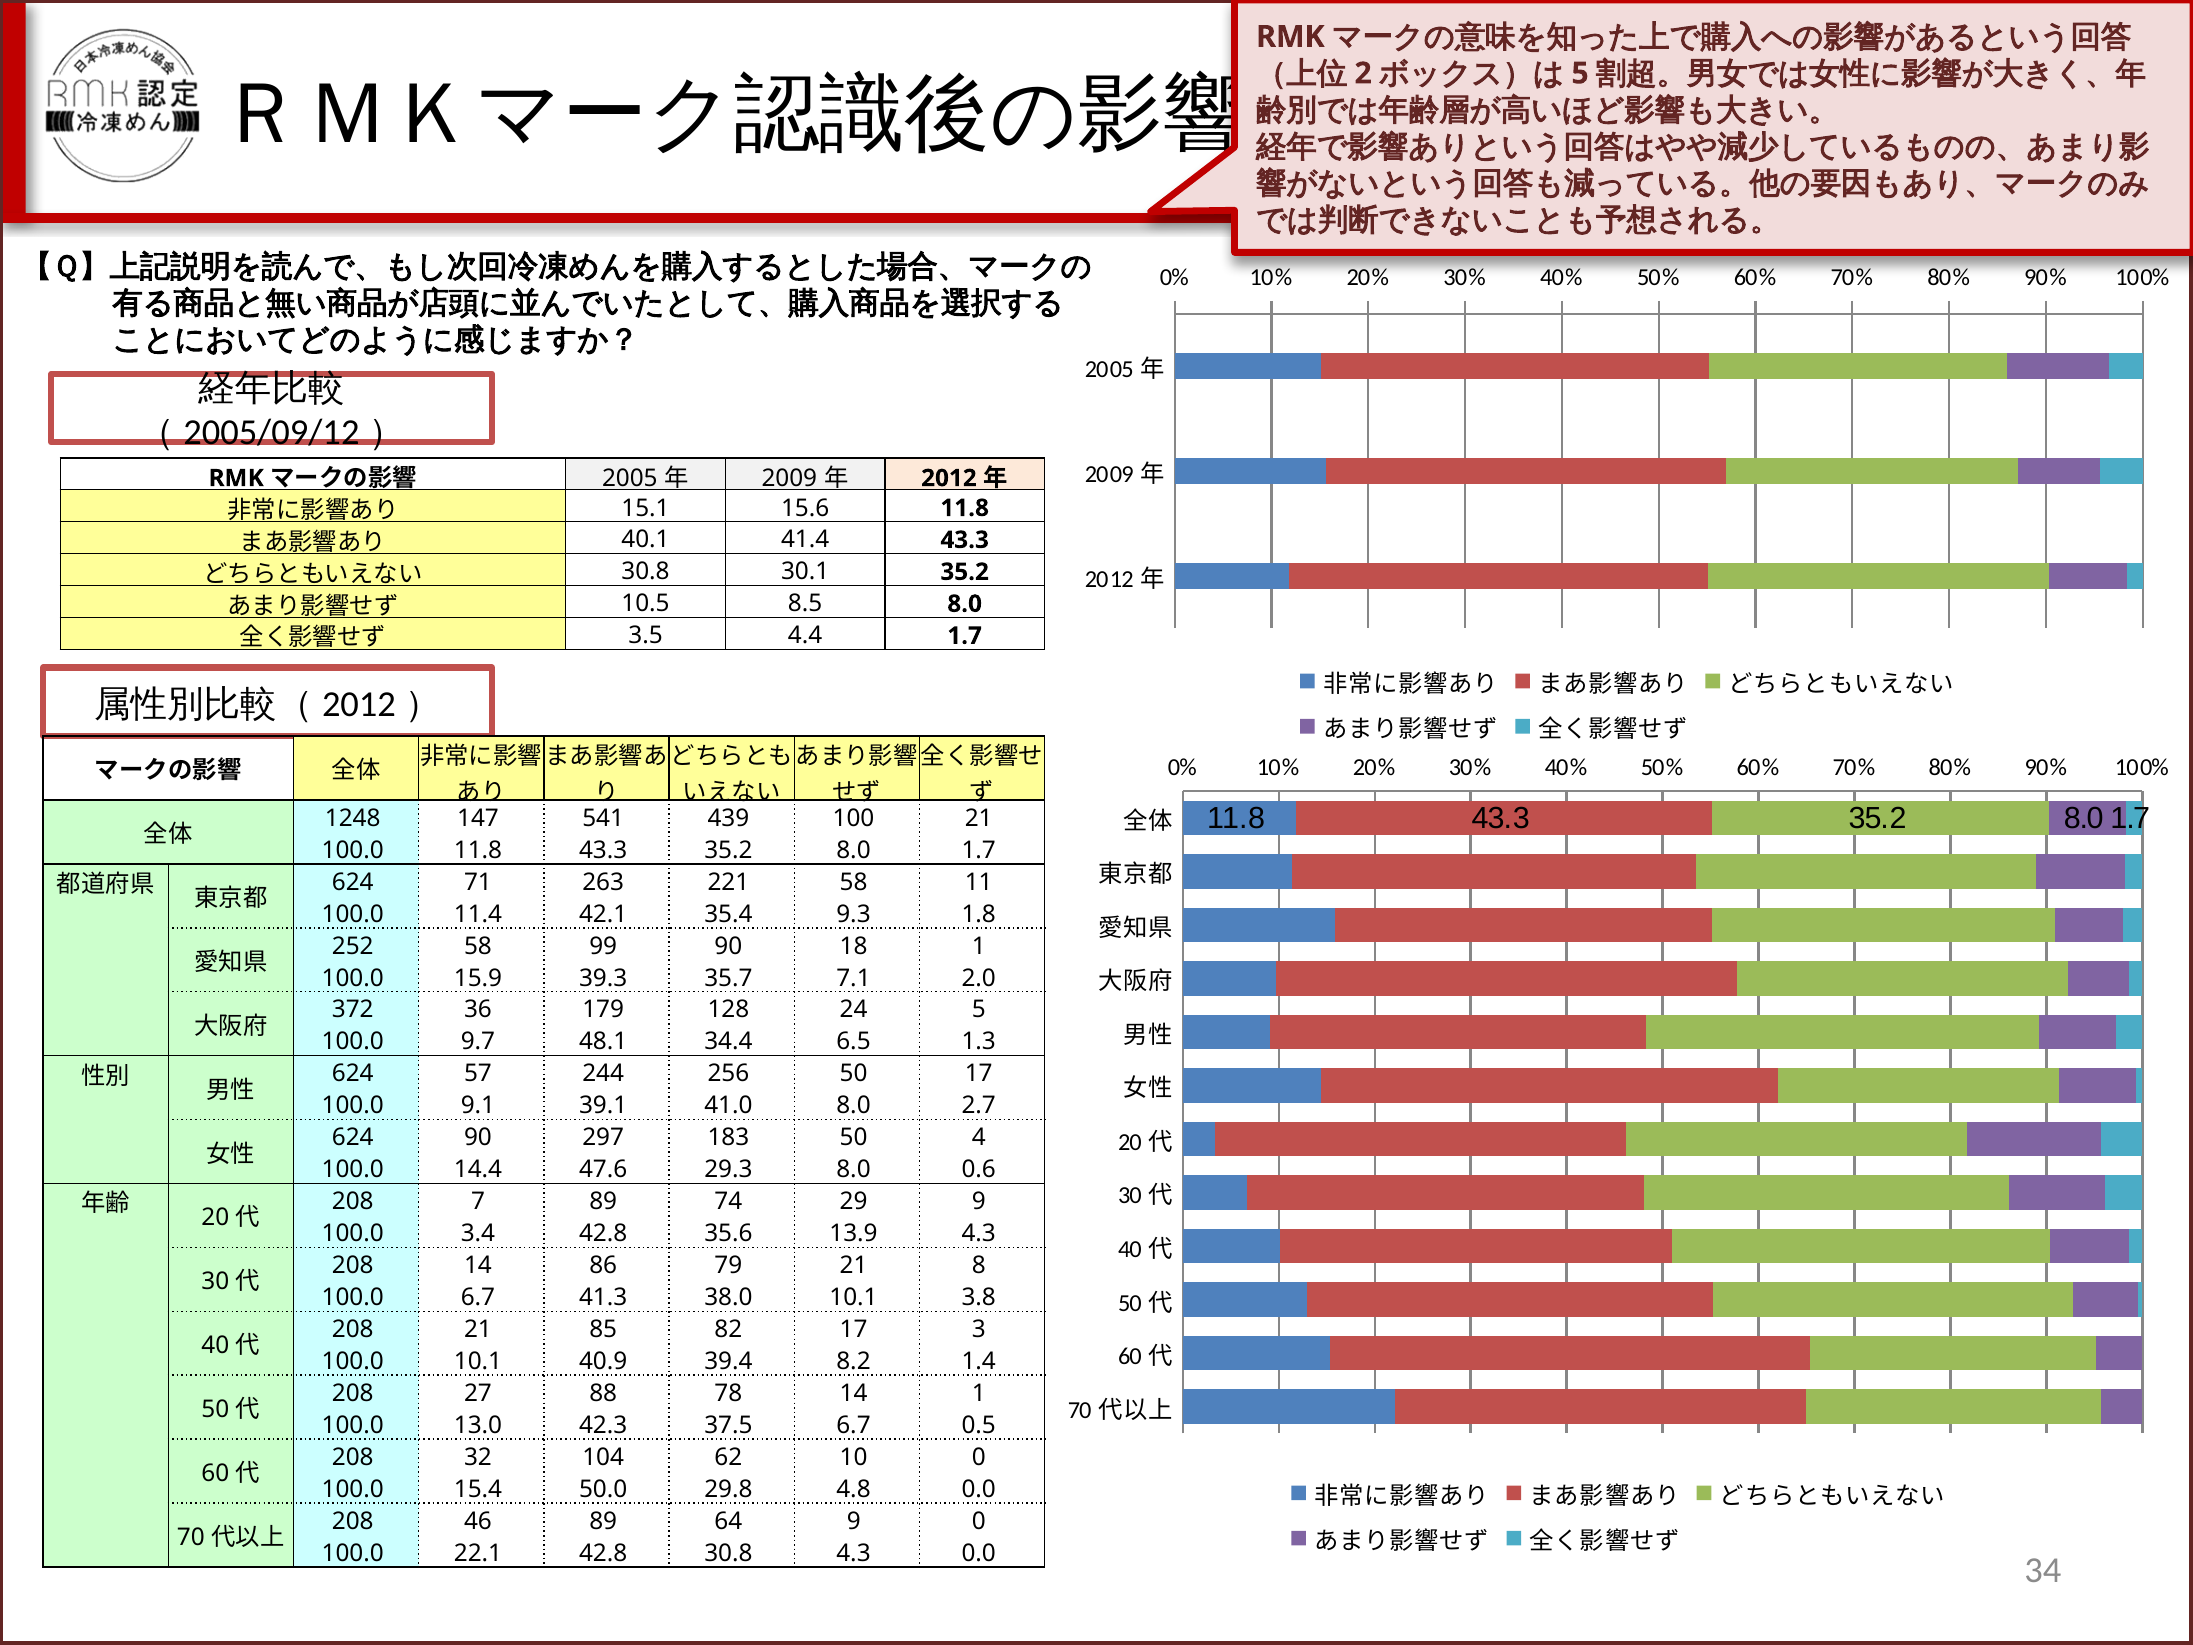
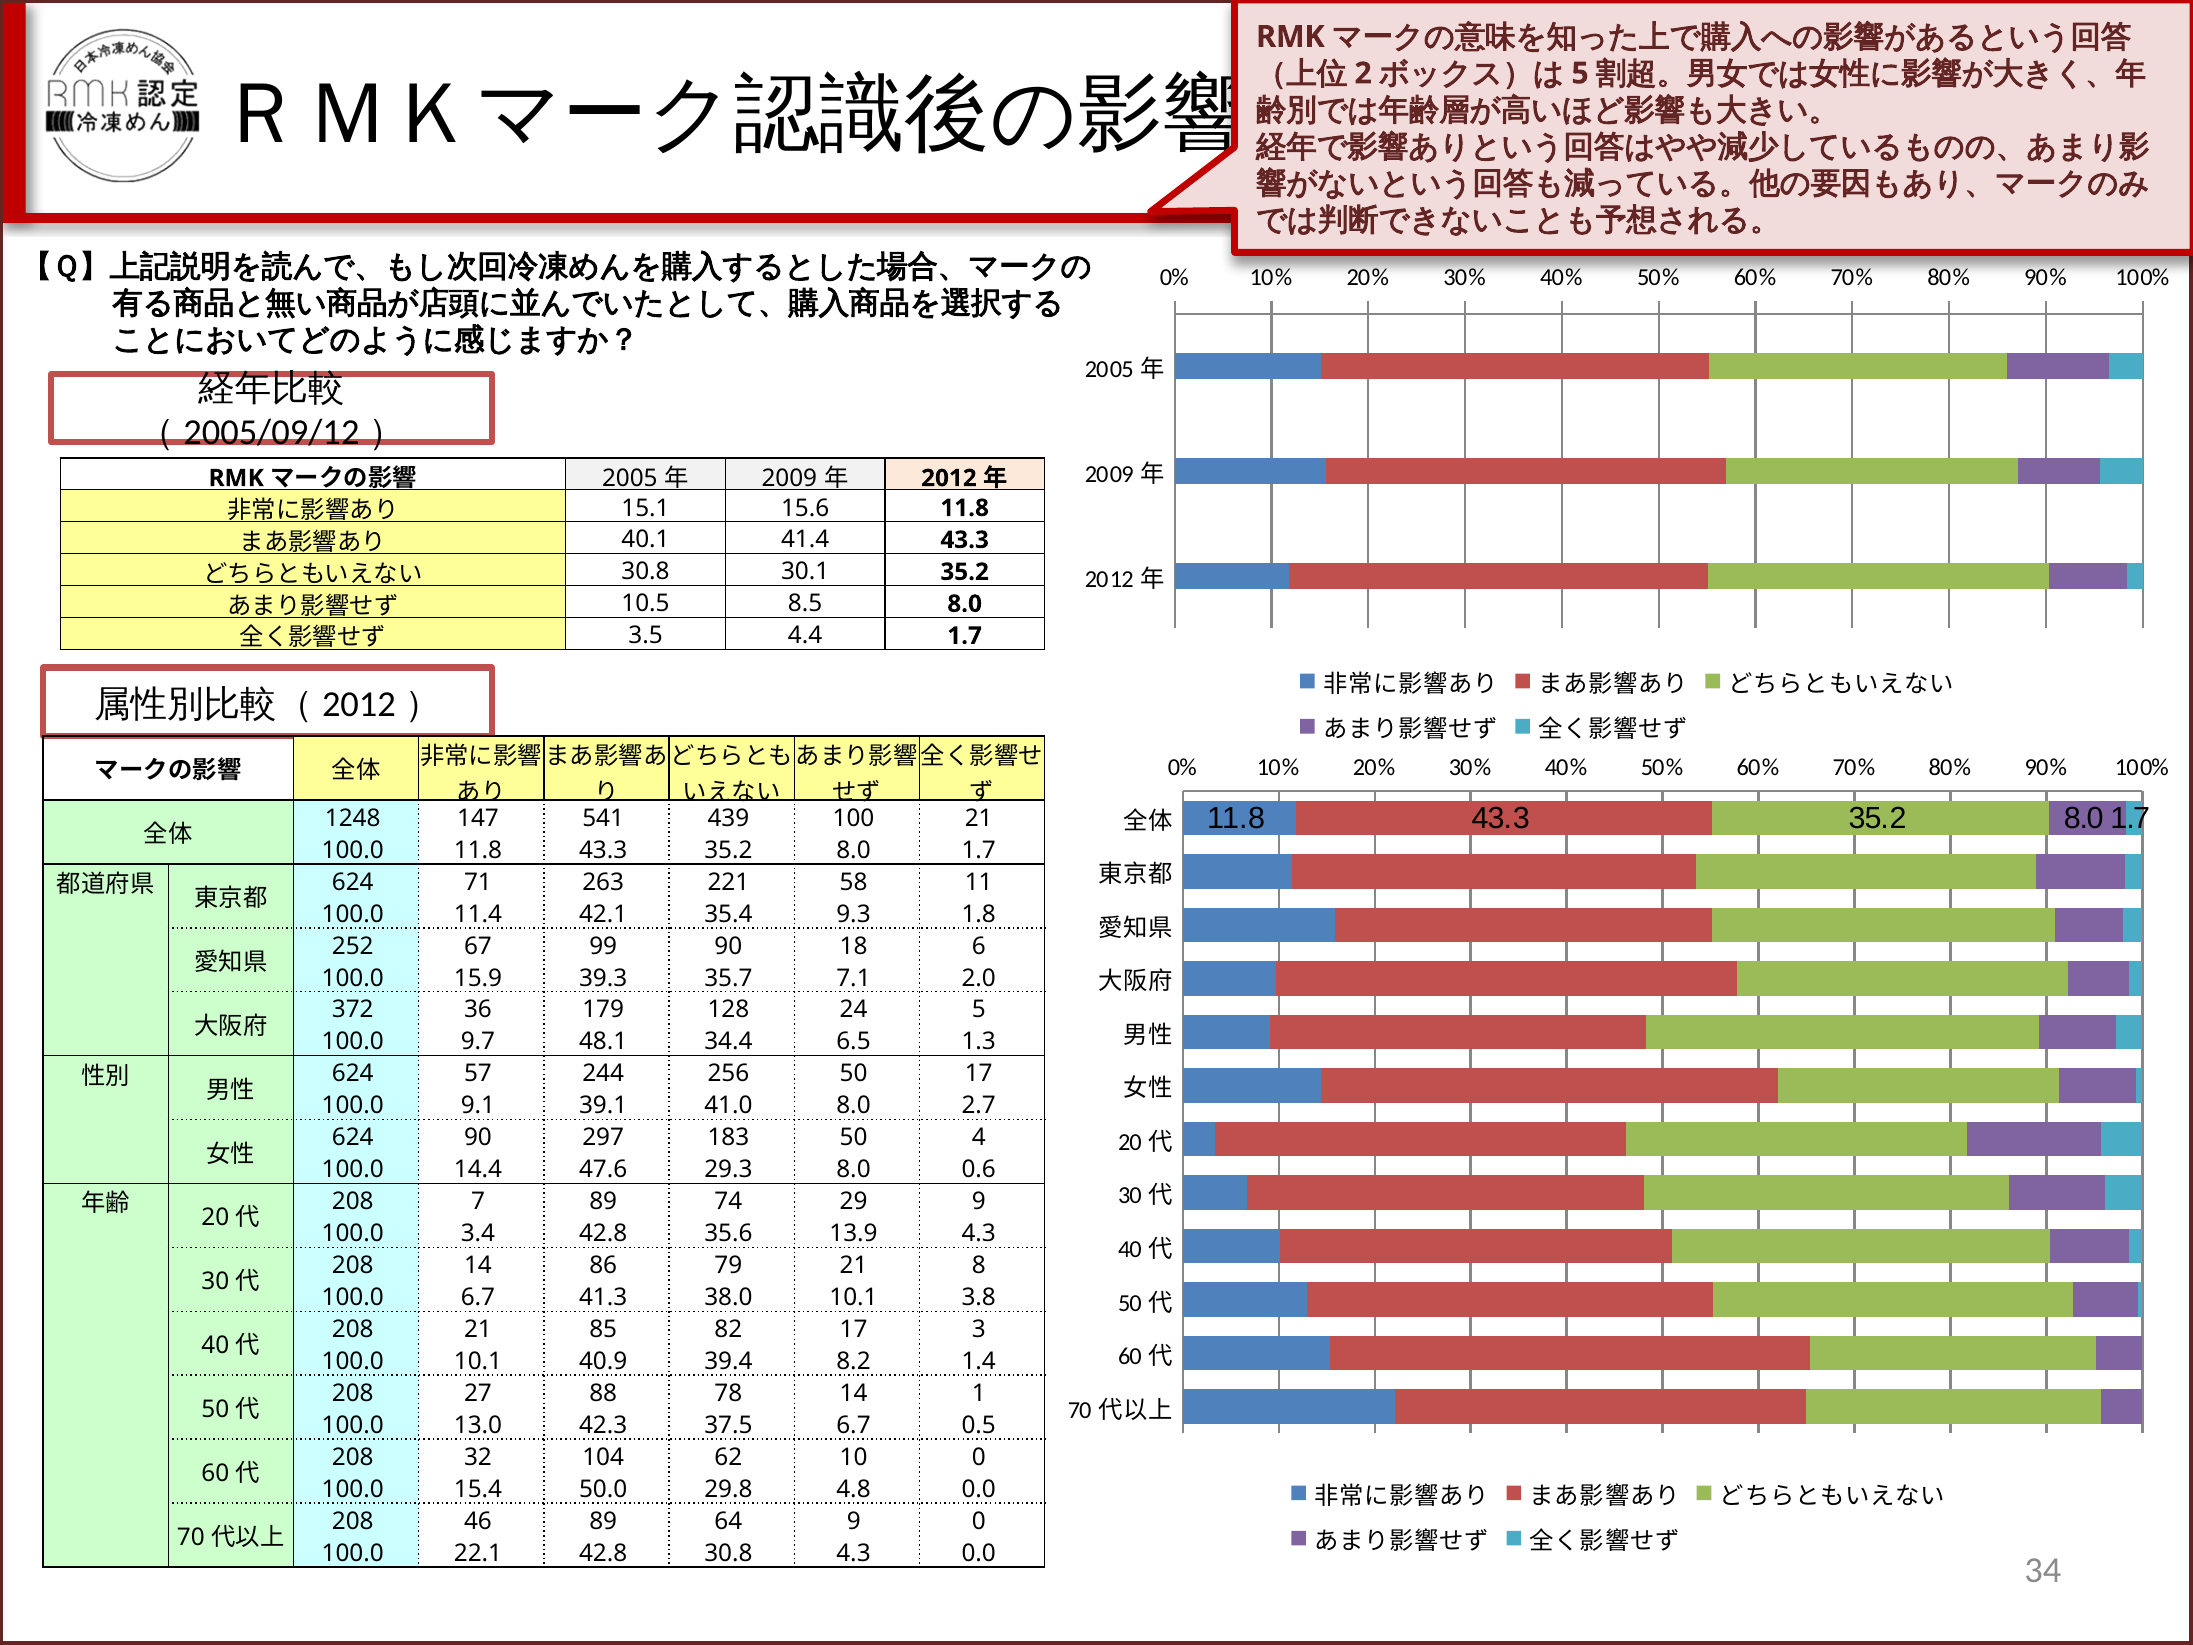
58: 58 -> 67 (478, 946)
18 1: 1 -> 6 (979, 946)
